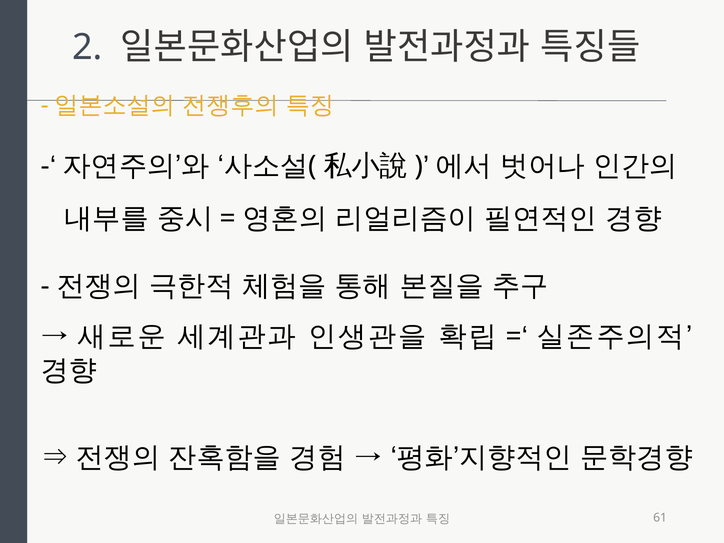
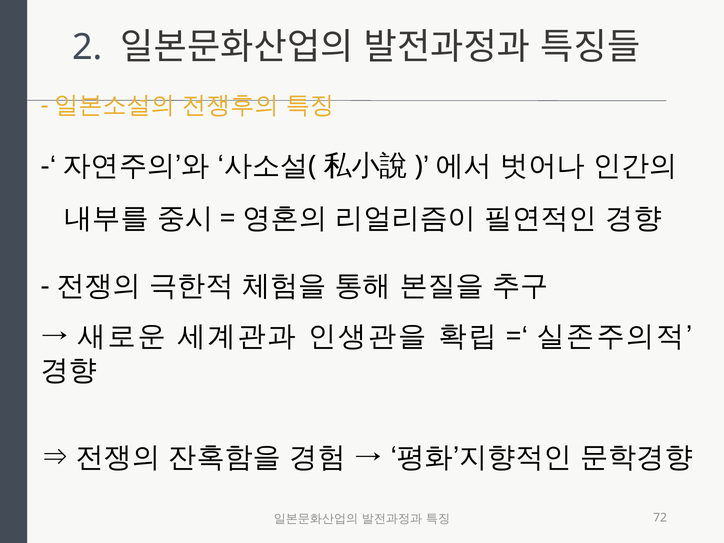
61: 61 -> 72 (660, 518)
